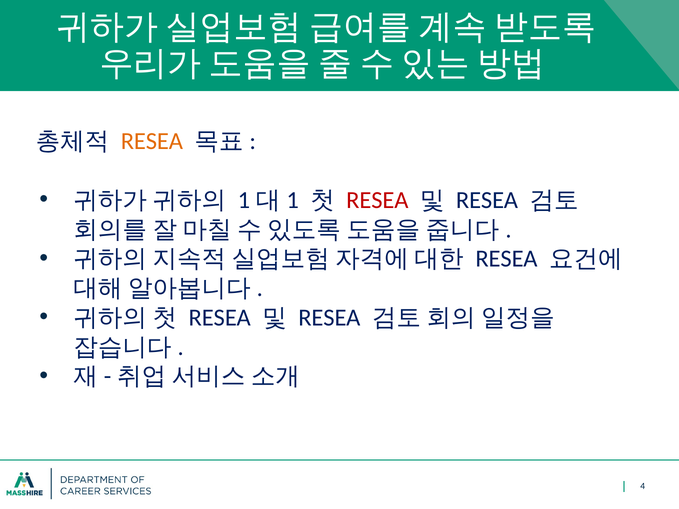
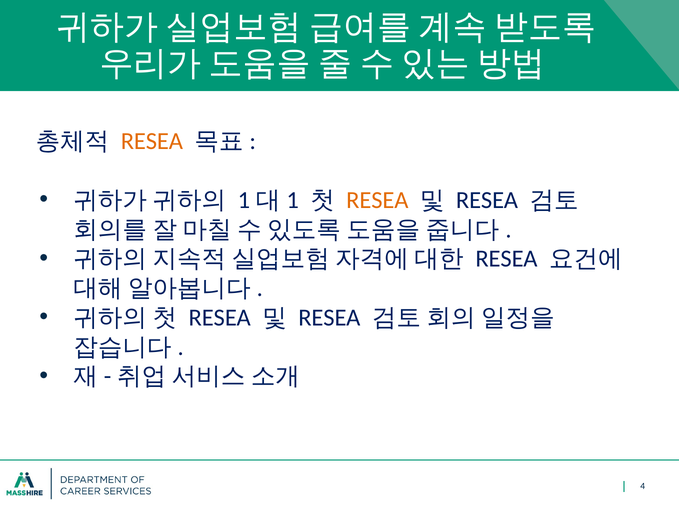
RESEA colour: red -> orange (377, 200)
